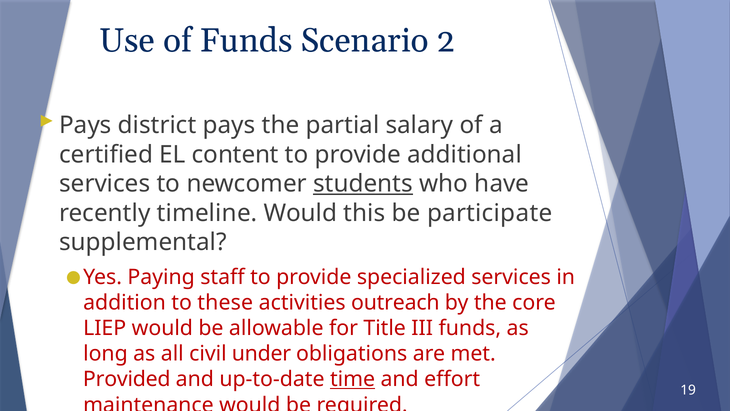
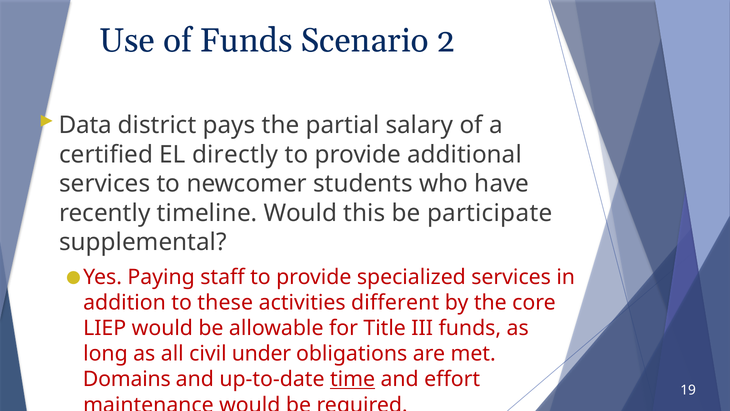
Pays: Pays -> Data (86, 125)
content: content -> directly (235, 154)
students underline: present -> none (363, 184)
outreach: outreach -> different (395, 302)
Provided: Provided -> Domains (127, 379)
